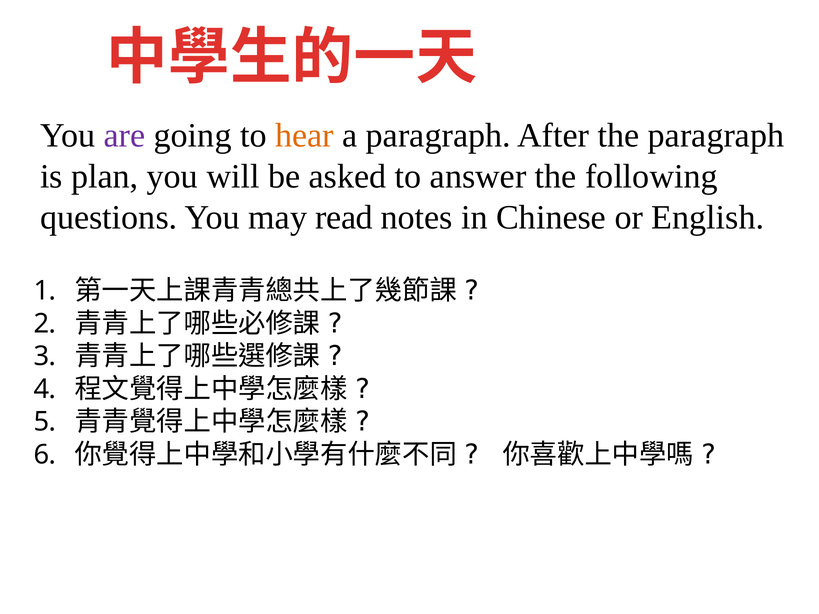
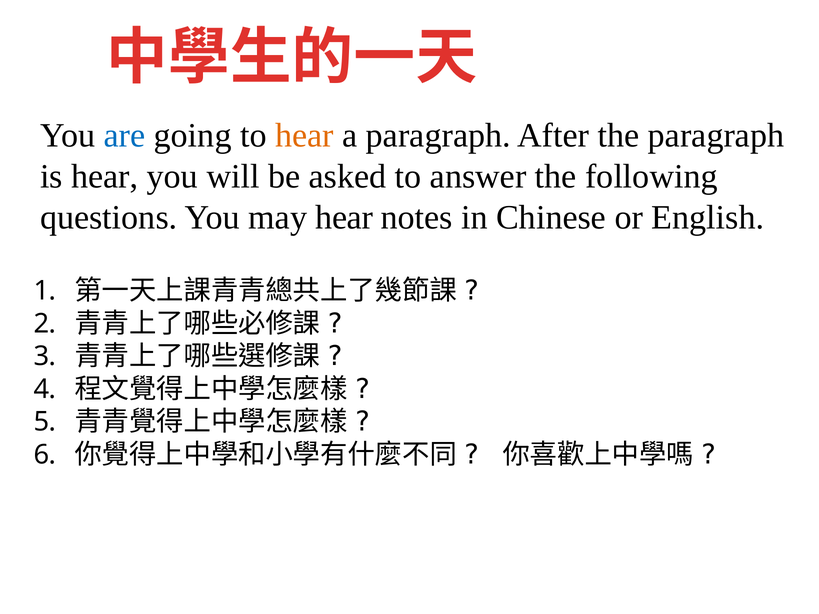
are colour: purple -> blue (125, 136)
is plan: plan -> hear (105, 177)
may read: read -> hear (344, 218)
